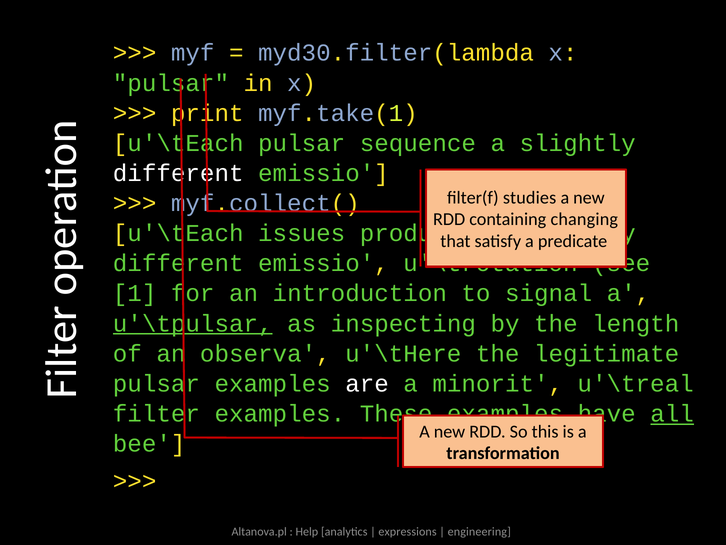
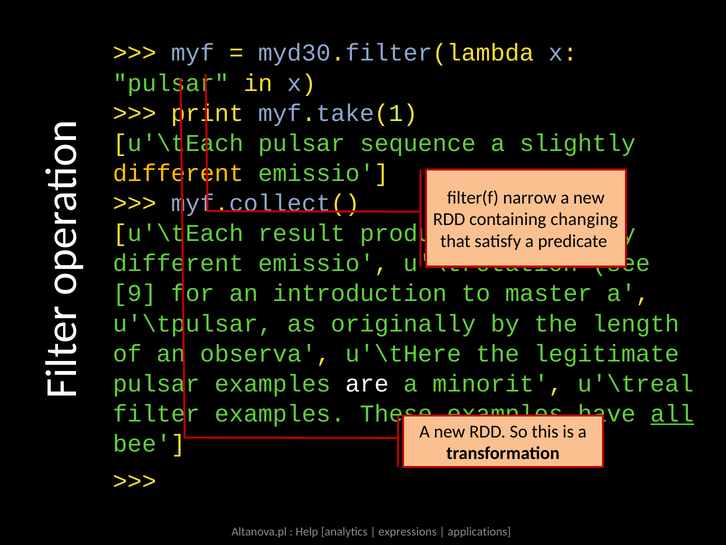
different colour: white -> yellow (178, 173)
studies: studies -> narrow (530, 197)
issues: issues -> result (302, 233)
1: 1 -> 9 (135, 293)
signal: signal -> master (549, 293)
u'\tpulsar underline: present -> none (193, 323)
inspecting: inspecting -> originally (403, 323)
engineering: engineering -> applications (479, 531)
